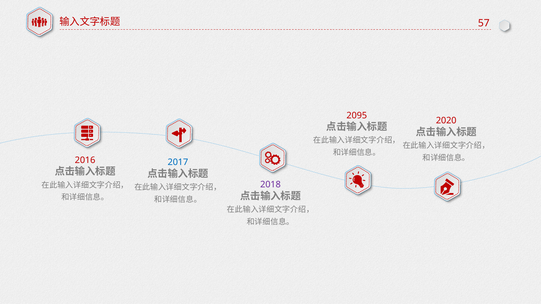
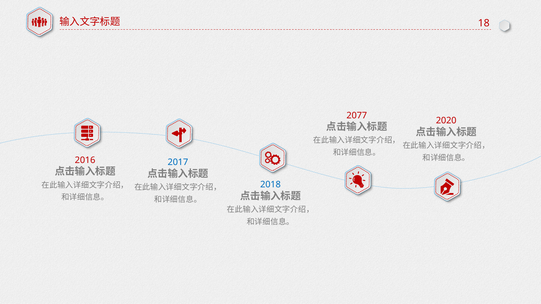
57: 57 -> 18 (484, 23)
2095: 2095 -> 2077 (357, 115)
2018 colour: purple -> blue (271, 185)
